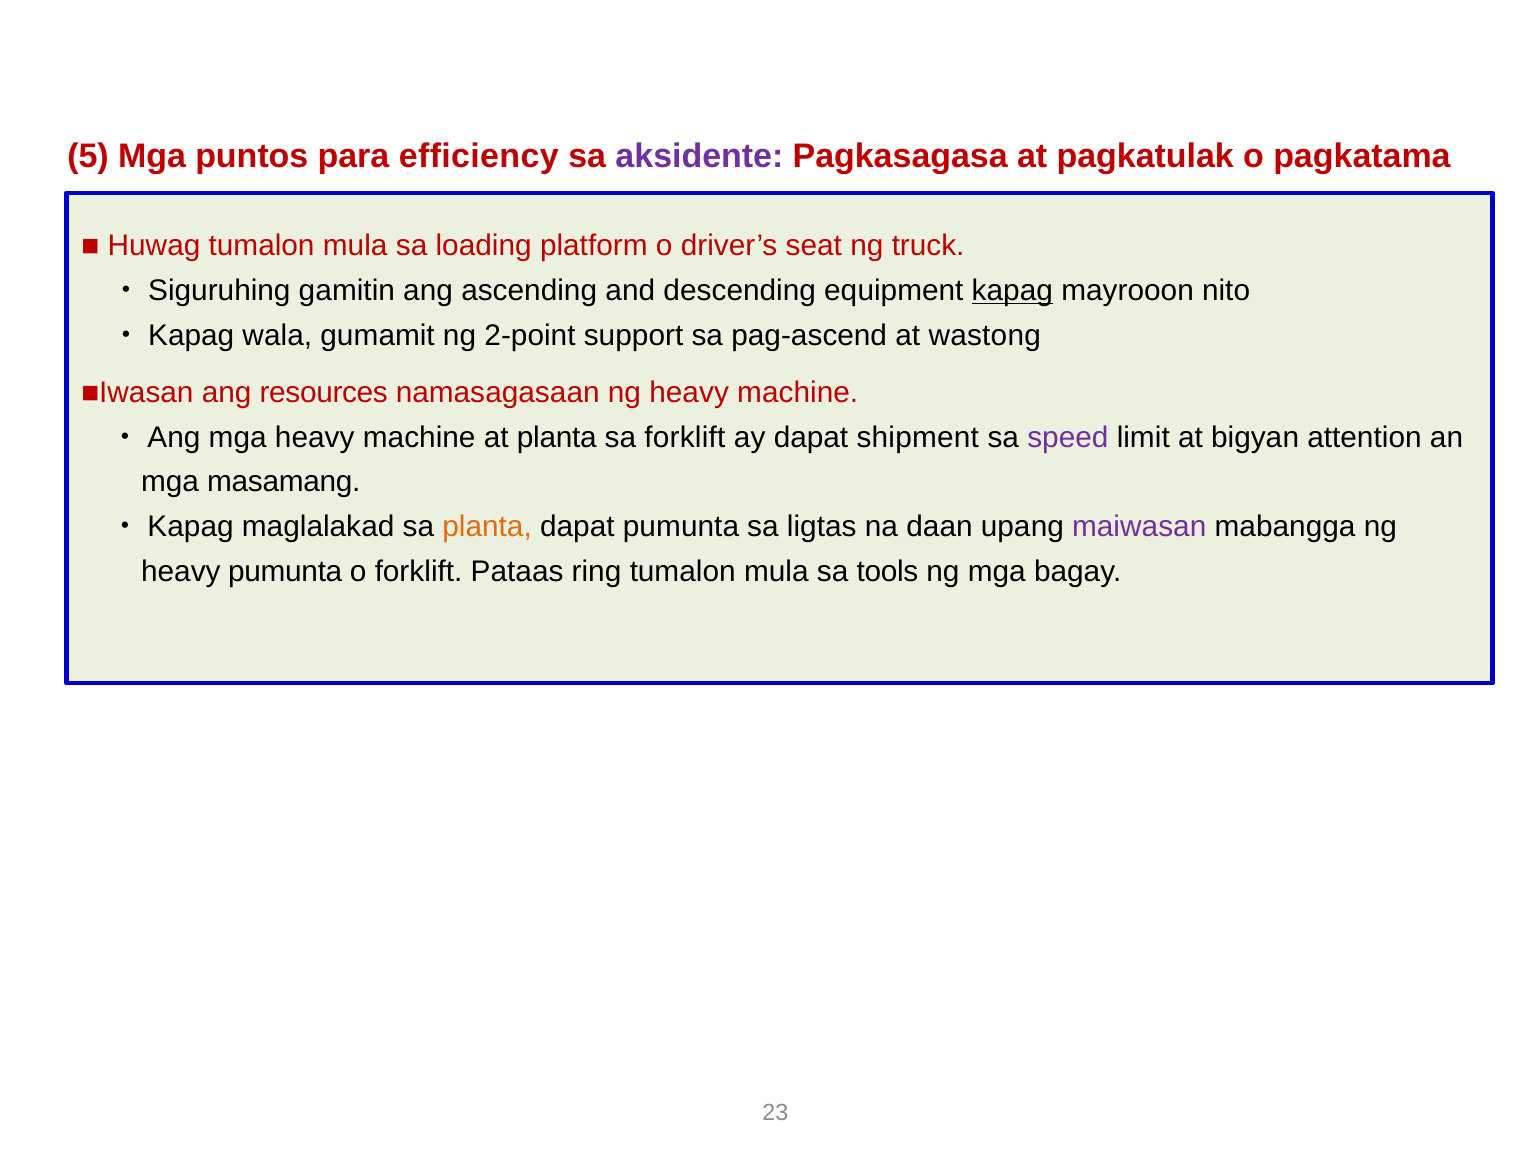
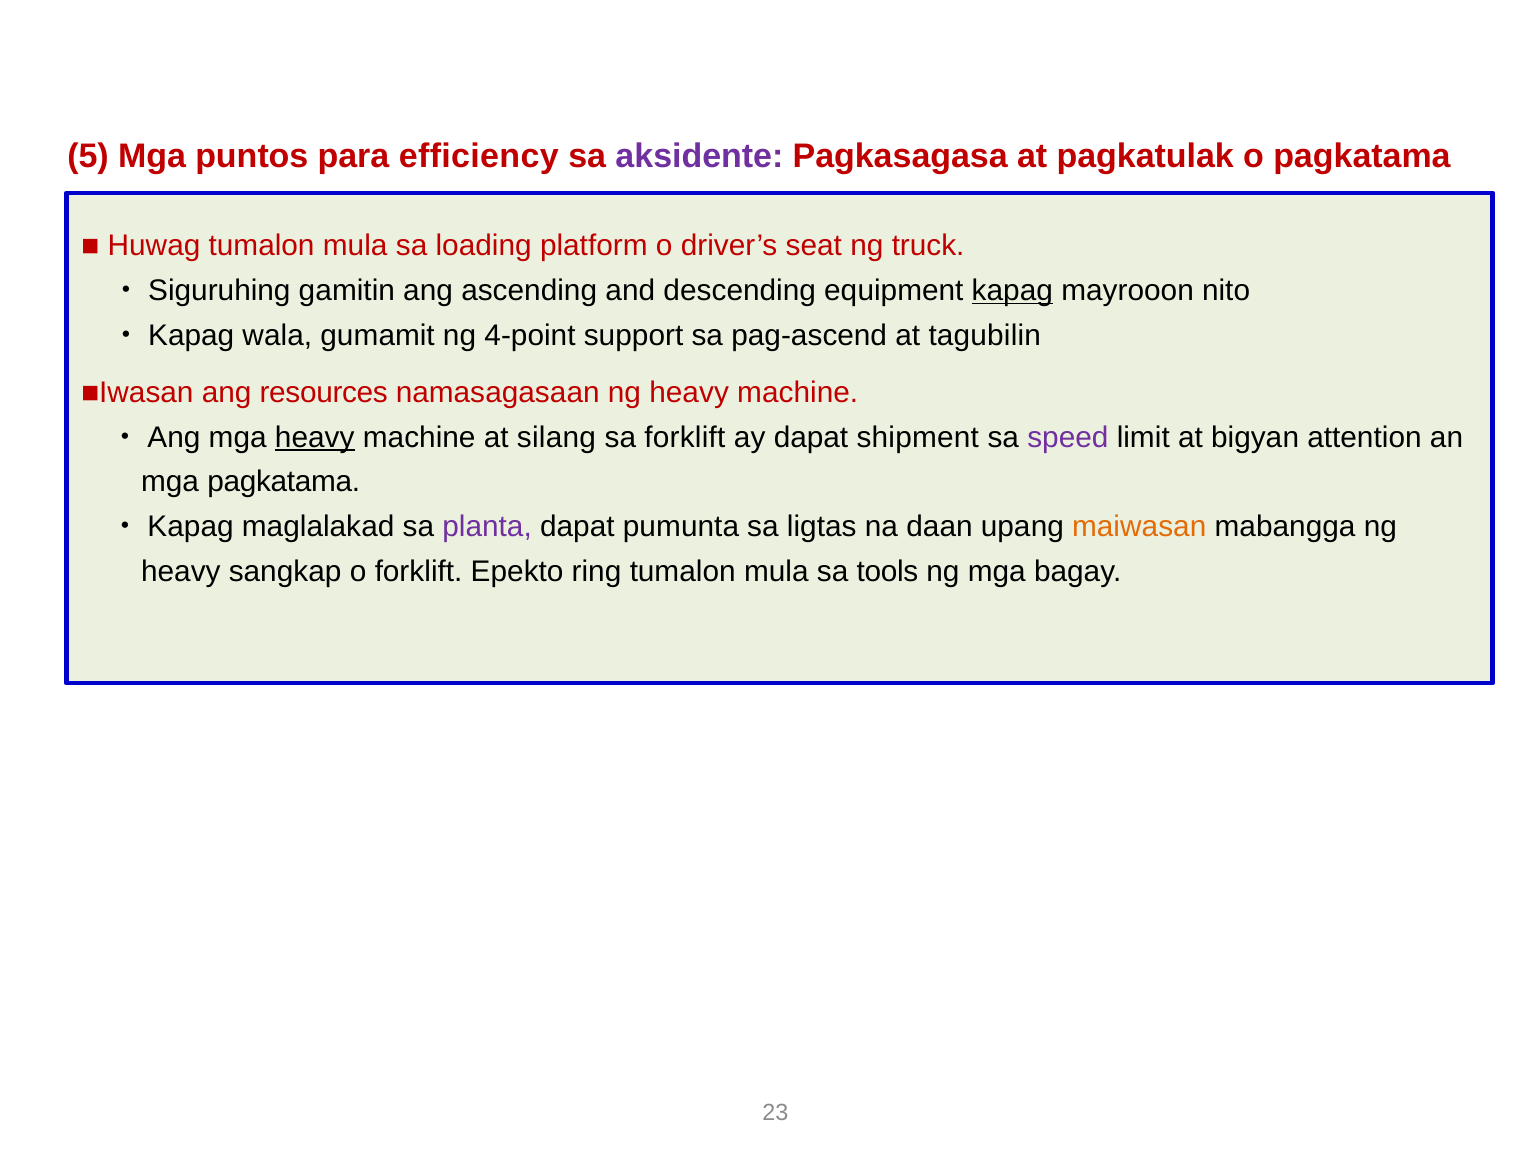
2-point: 2-point -> 4-point (530, 335)
wastong: wastong -> tagubilin (985, 335)
heavy underline: none -> present (315, 437)
at planta: planta -> silang (557, 437)
mga masamang: masamang -> pagkatama (284, 482)
planta colour: orange -> purple (487, 527)
maiwasan colour: purple -> orange (1139, 527)
heavy pumunta: pumunta -> sangkap (285, 571)
Pataas: Pataas -> Epekto (517, 571)
